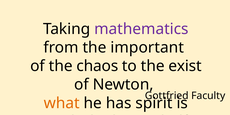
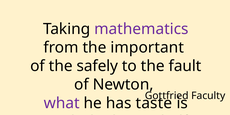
chaos: chaos -> safely (97, 66)
exist: exist -> fault (185, 66)
what colour: orange -> purple (62, 103)
spirit: spirit -> taste (154, 103)
